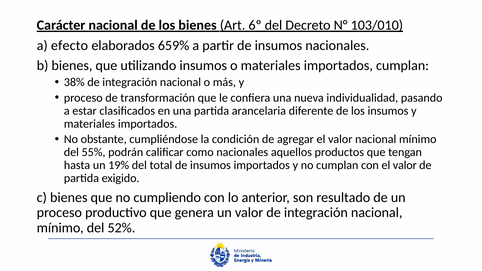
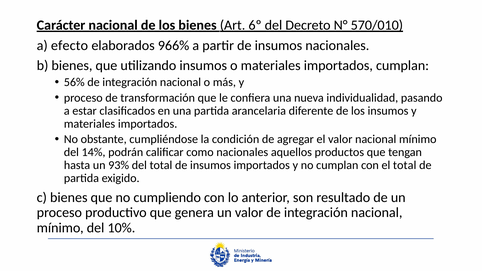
103/010: 103/010 -> 570/010 (377, 25)
659%: 659% -> 966% (174, 46)
38%: 38% -> 56% (74, 82)
55%: 55% -> 14% (94, 152)
19%: 19% -> 93% (119, 165)
con el valor: valor -> total (405, 165)
52%: 52% -> 10% (121, 228)
